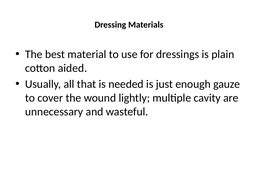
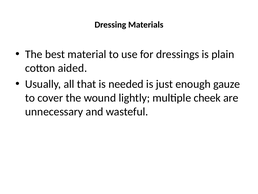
cavity: cavity -> cheek (207, 98)
